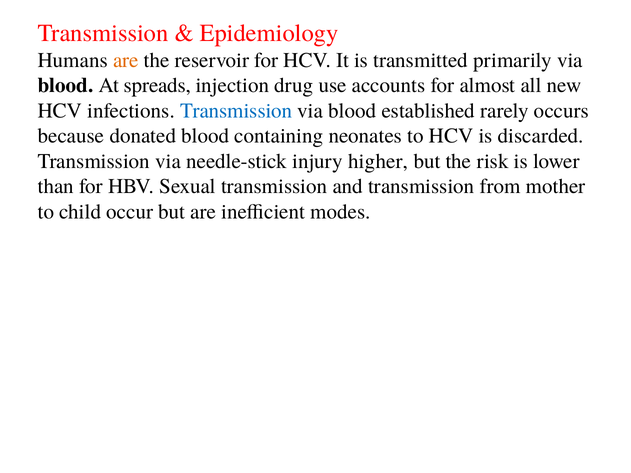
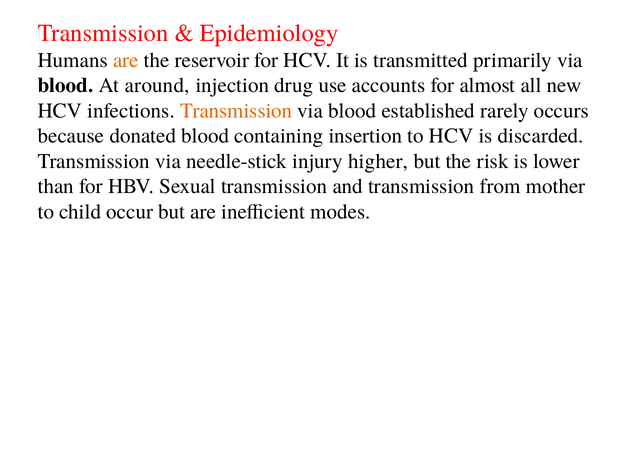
spreads: spreads -> around (157, 85)
Transmission colour: blue -> orange (236, 111)
neonates: neonates -> insertion (365, 136)
